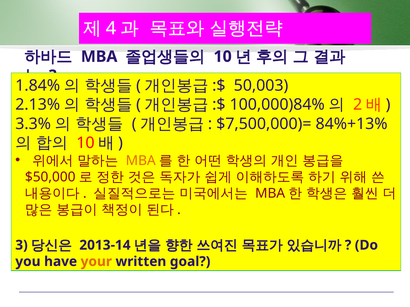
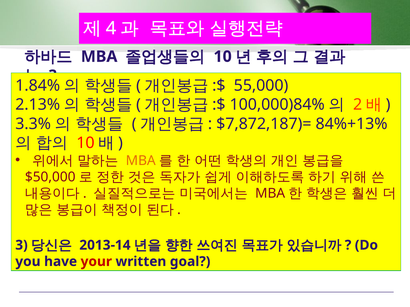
50,003: 50,003 -> 55,000 (261, 86)
$7,500,000)=: $7,500,000)= -> $7,872,187)= (264, 124)
your colour: orange -> red (96, 262)
